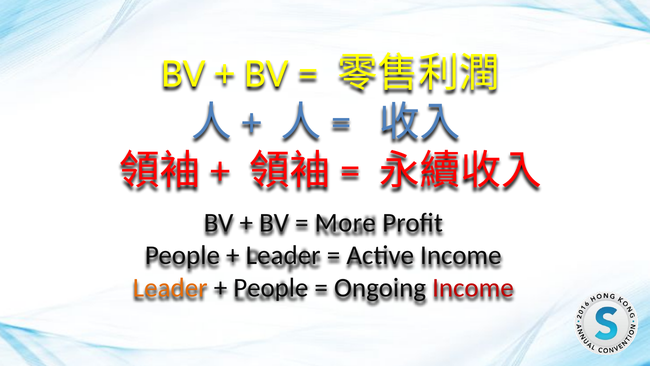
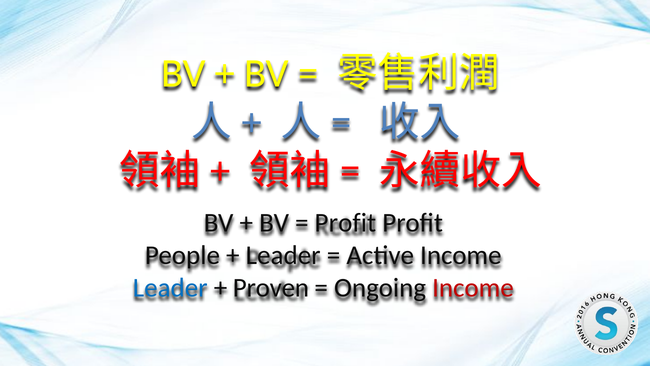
More: More -> Profit (345, 223)
Leader colour: orange -> blue (170, 288)
People: People -> Proven (271, 288)
